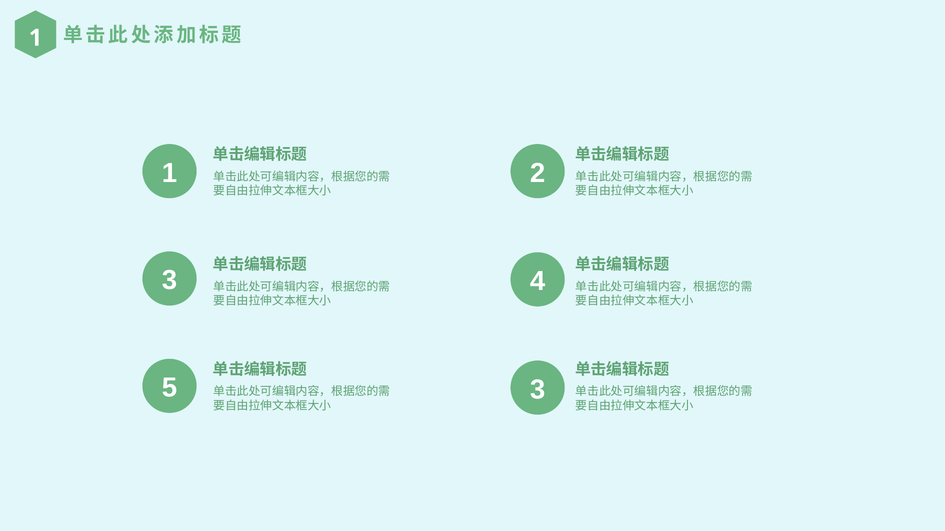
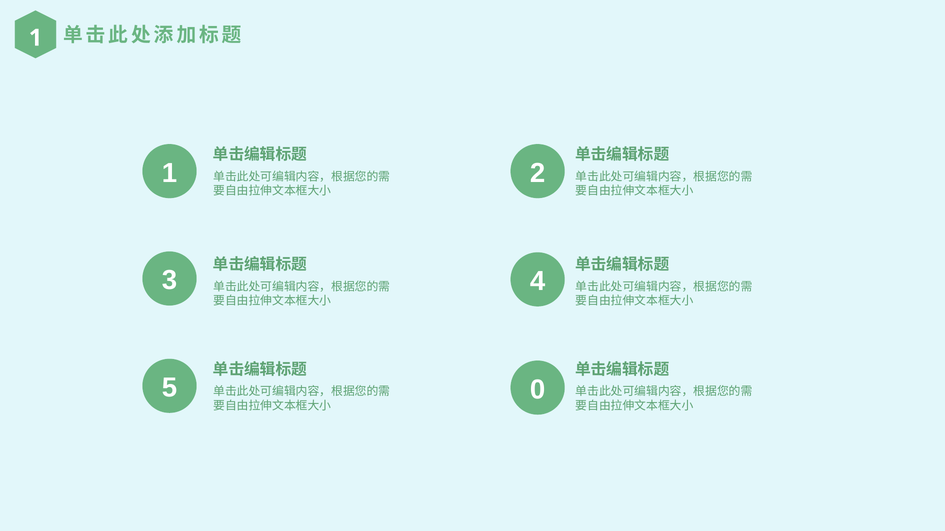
5 3: 3 -> 0 (538, 390)
